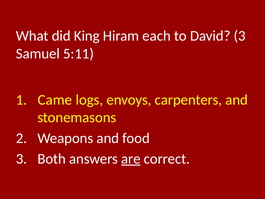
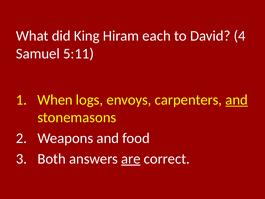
David 3: 3 -> 4 (240, 36)
Came: Came -> When (55, 100)
and underline: none -> present (237, 100)
